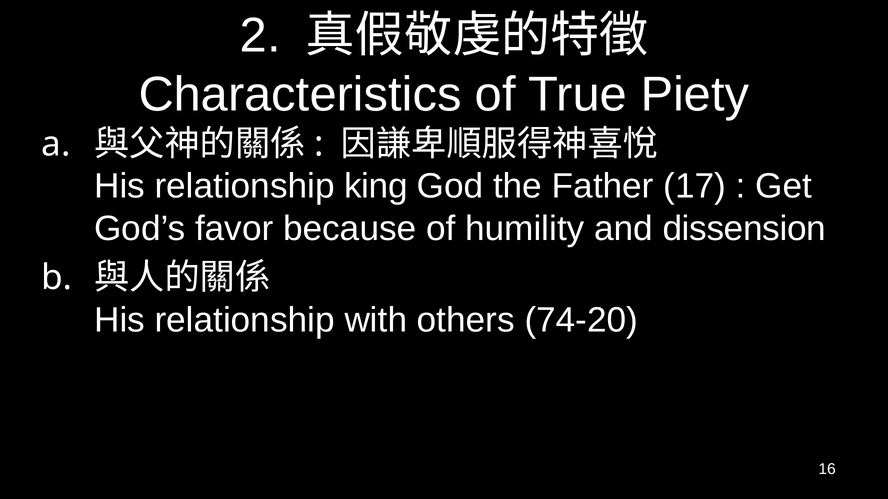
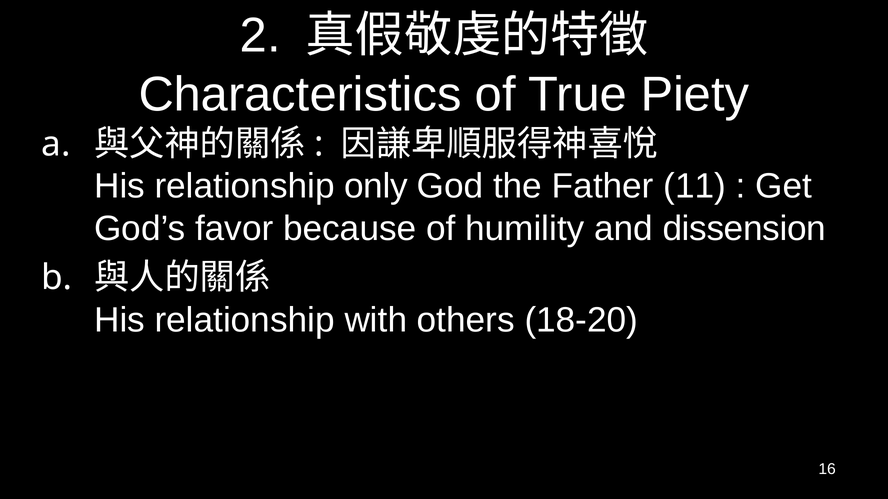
king: king -> only (376, 186)
17: 17 -> 11 (695, 186)
74-20: 74-20 -> 18-20 (581, 320)
